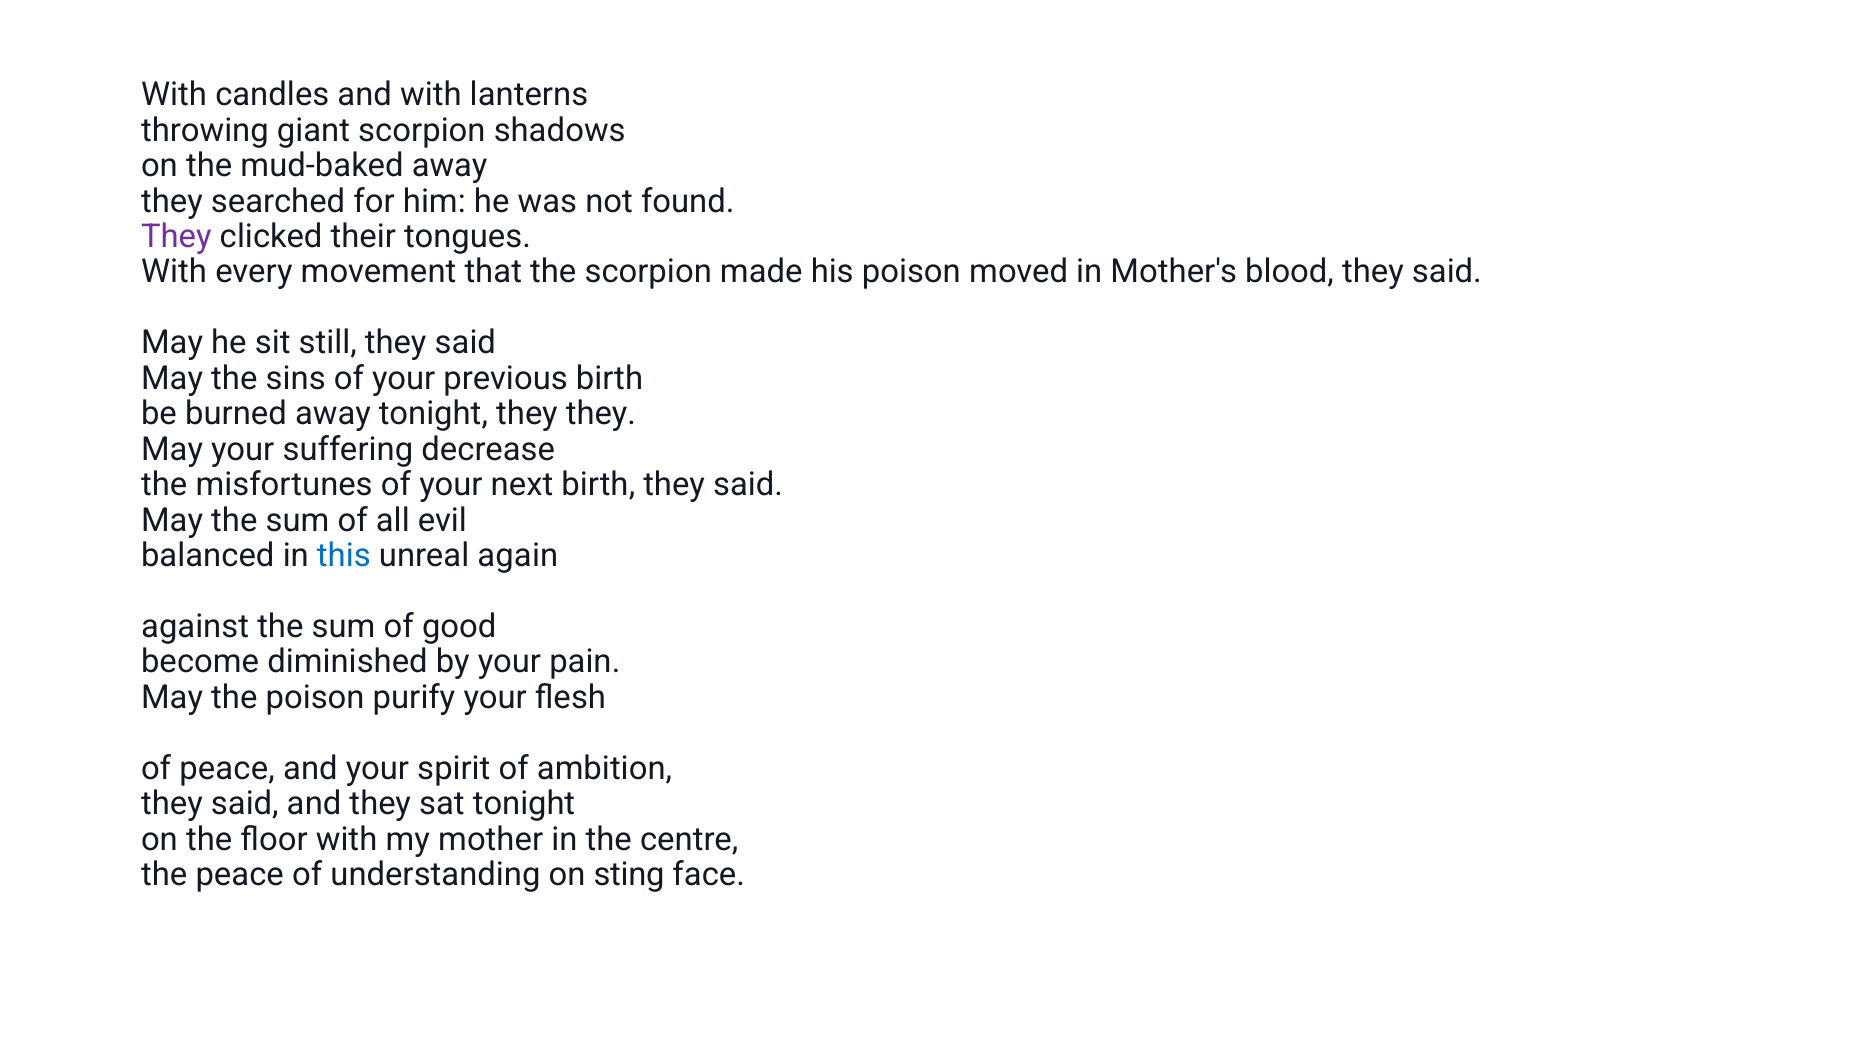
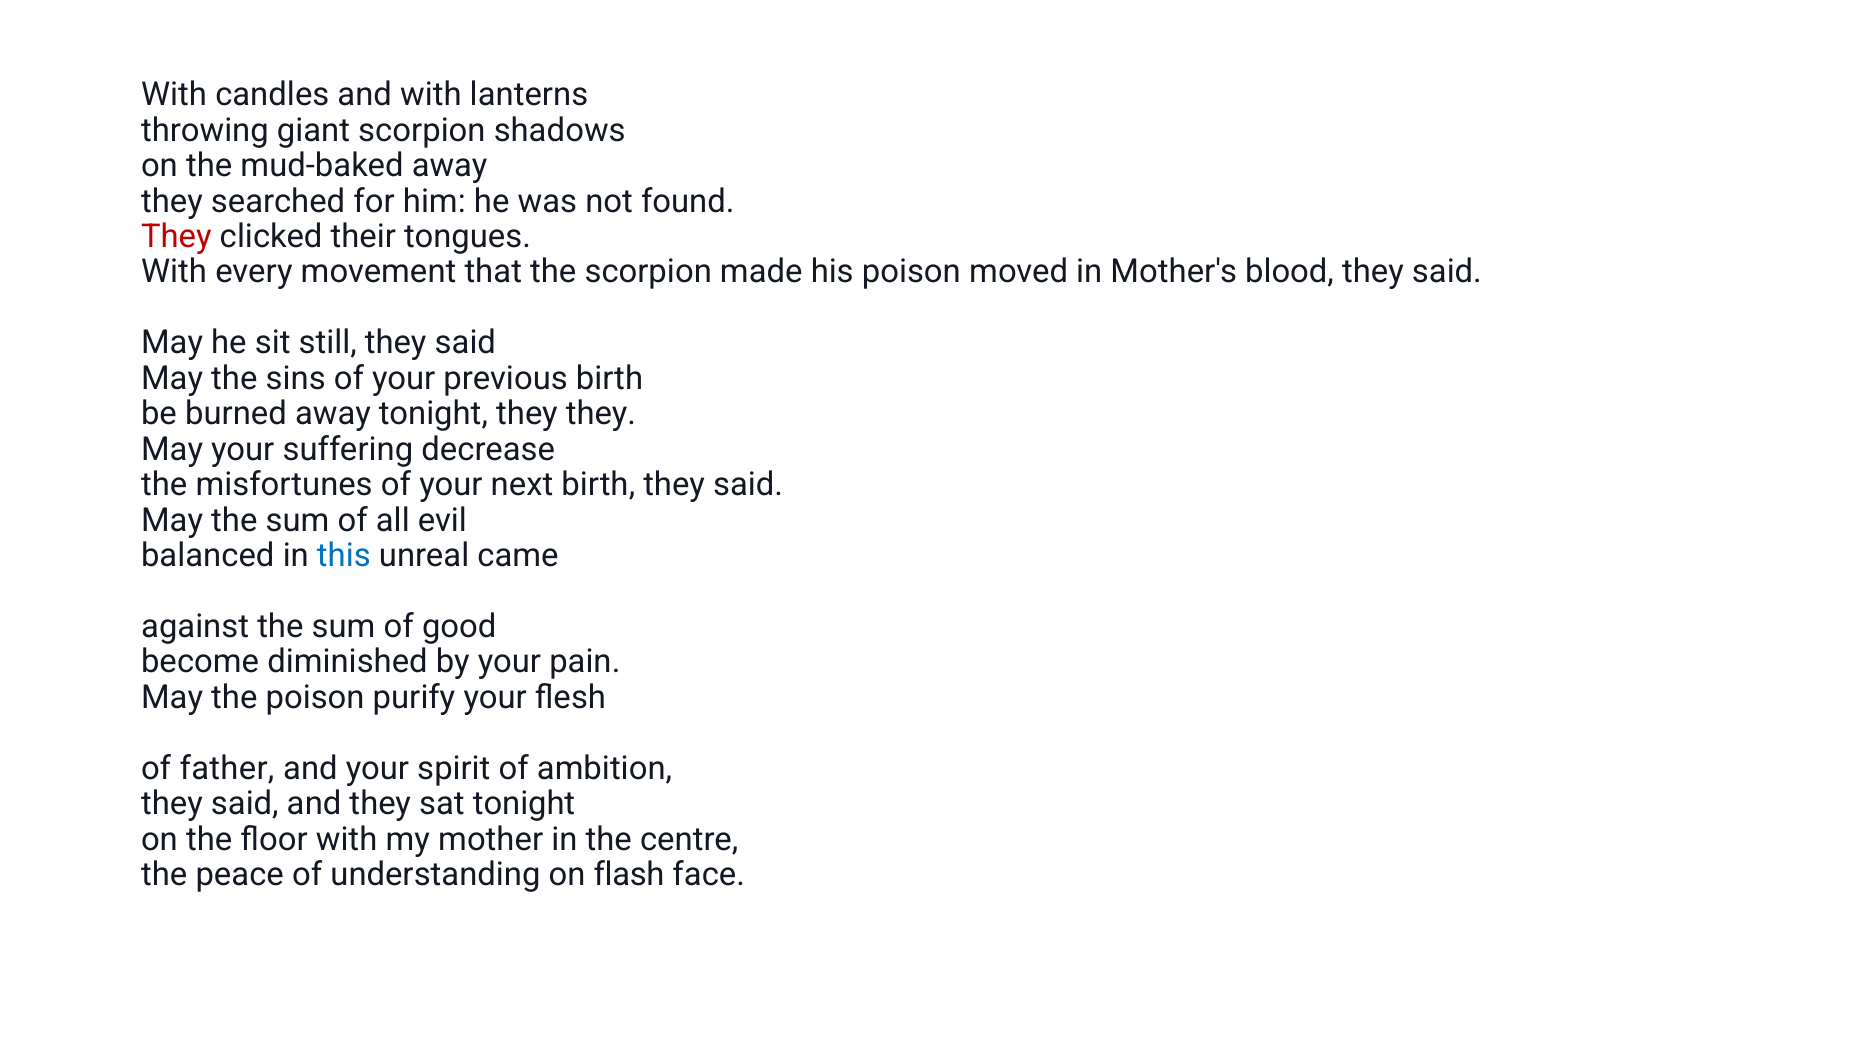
They colour: purple -> red (176, 237)
again: again -> came (518, 556)
of peace: peace -> father (227, 768)
sting: sting -> flash (629, 874)
